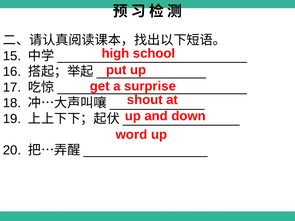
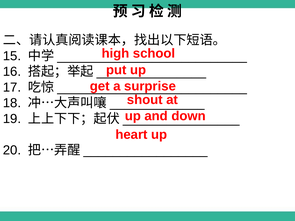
word: word -> heart (132, 135)
